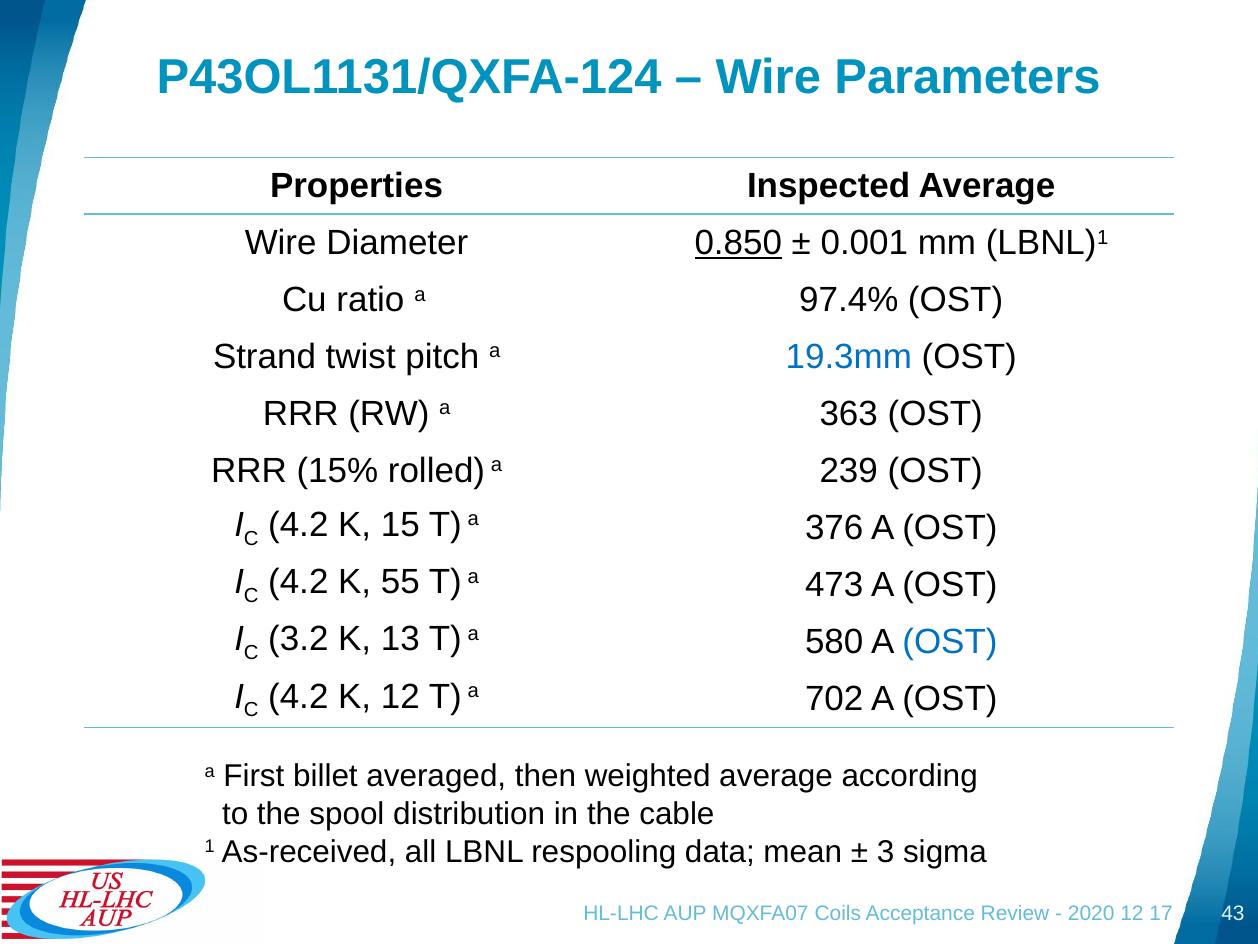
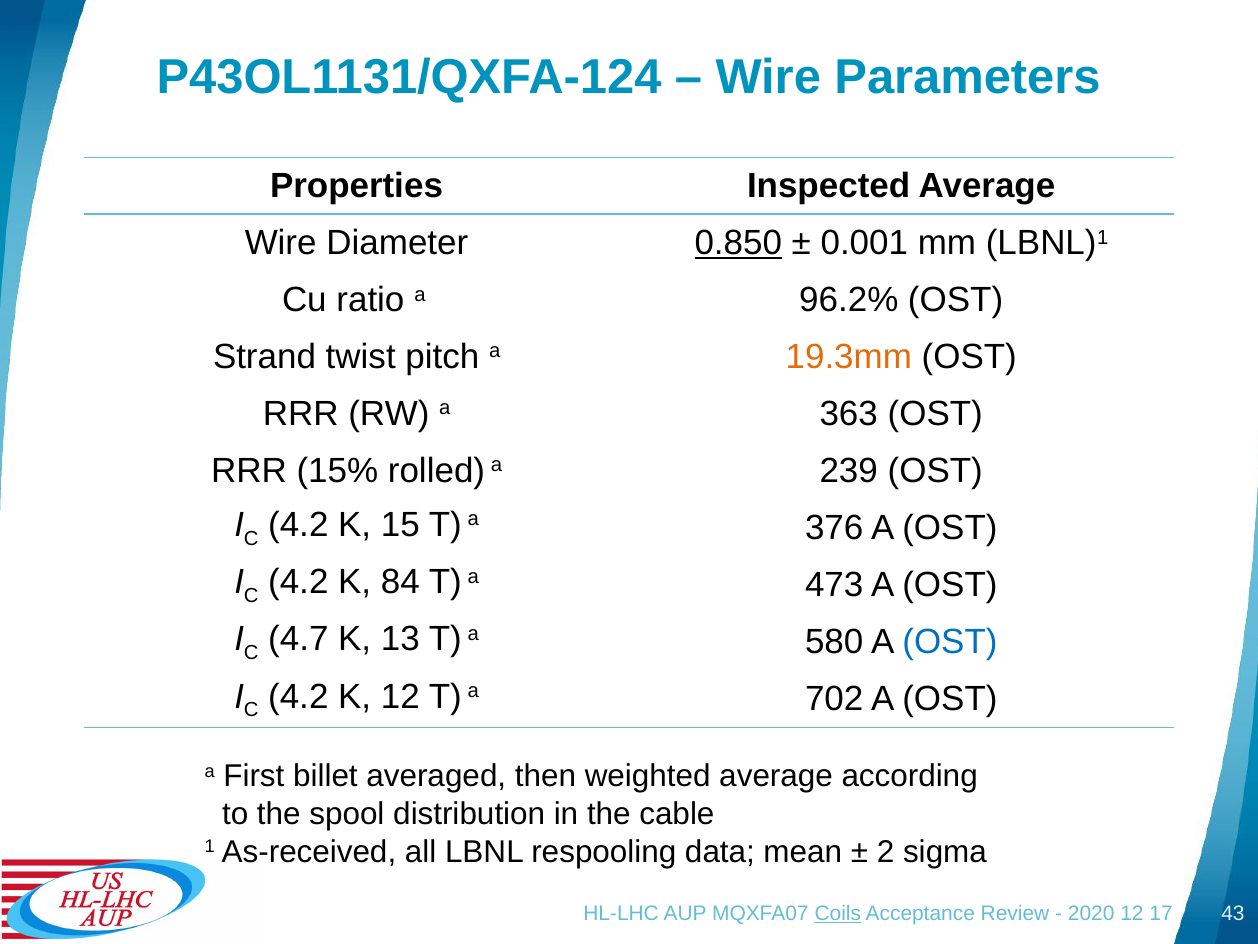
97.4%: 97.4% -> 96.2% (849, 300)
19.3mm colour: blue -> orange (849, 357)
55: 55 -> 84 (400, 582)
3.2: 3.2 -> 4.7 (298, 639)
3: 3 -> 2 (886, 851)
Coils underline: none -> present (838, 913)
